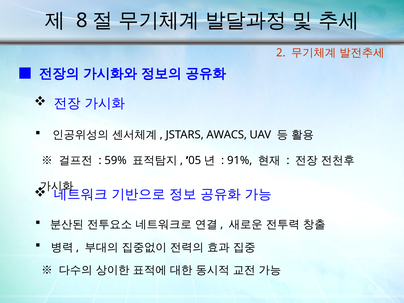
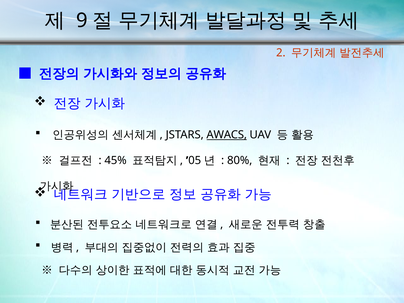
8: 8 -> 9 (82, 21)
AWACS underline: none -> present (227, 135)
59%: 59% -> 45% (116, 161)
91%: 91% -> 80% (240, 161)
